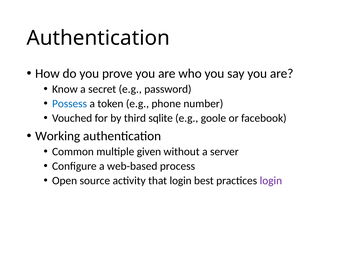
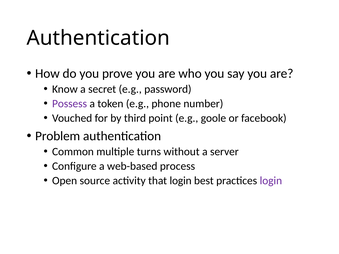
Possess colour: blue -> purple (70, 104)
sqlite: sqlite -> point (161, 118)
Working: Working -> Problem (58, 136)
given: given -> turns (149, 152)
